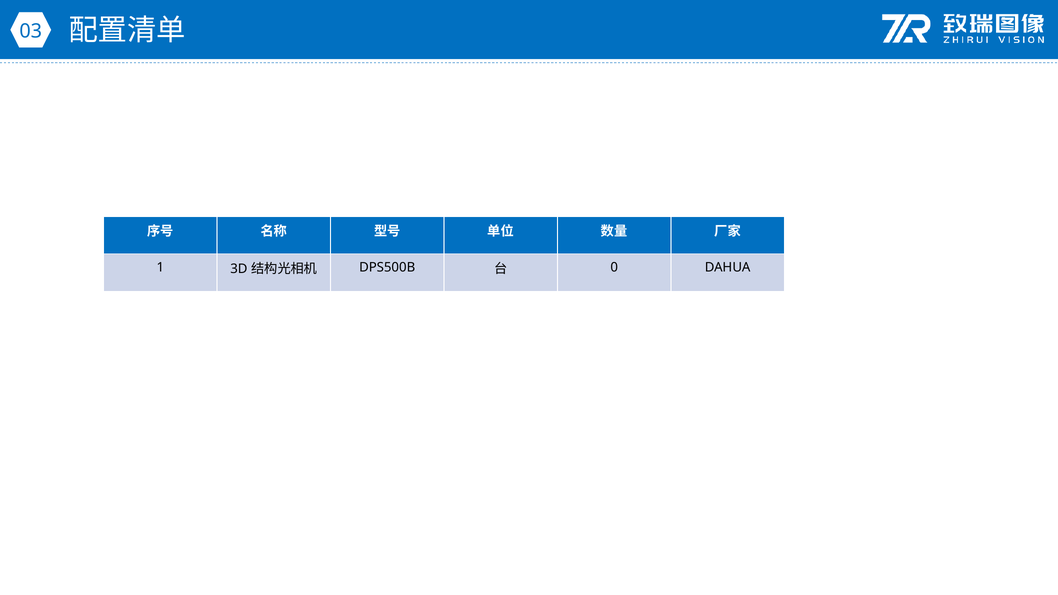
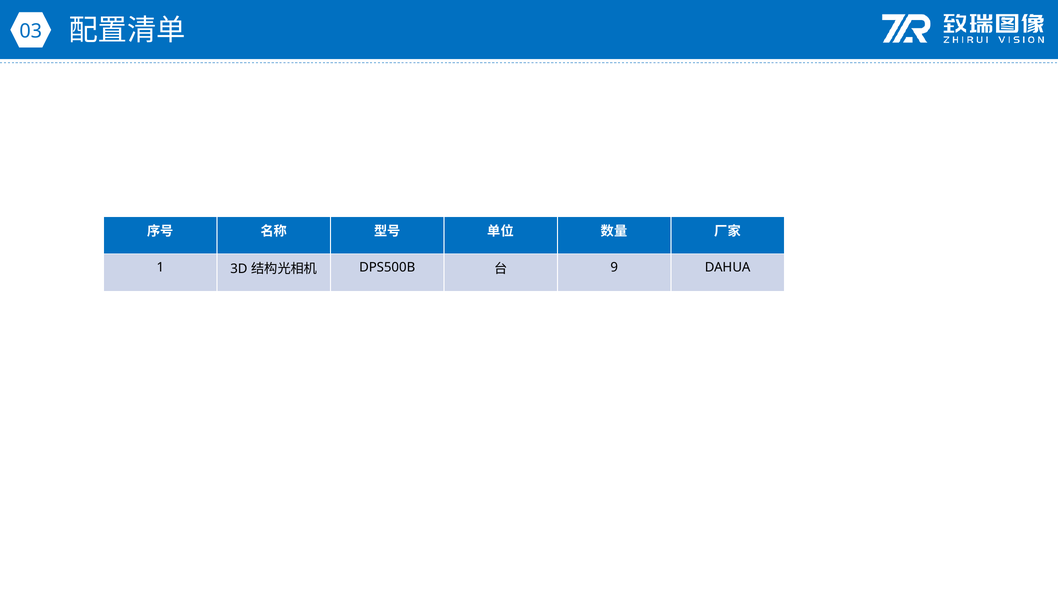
0: 0 -> 9 (614, 268)
